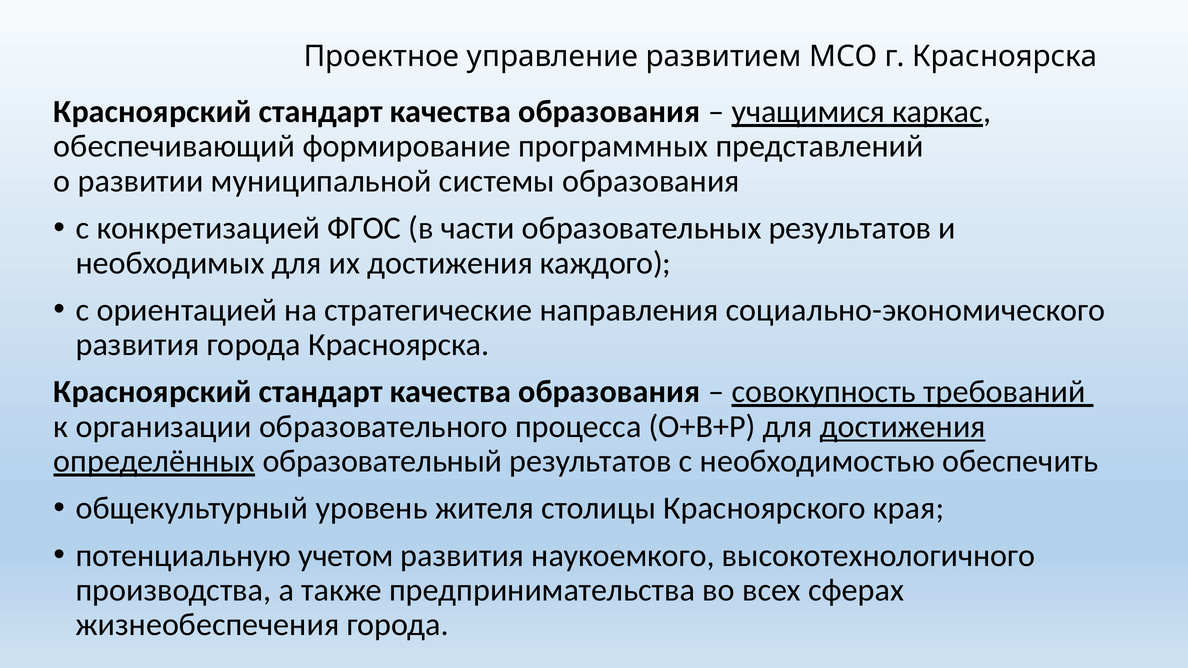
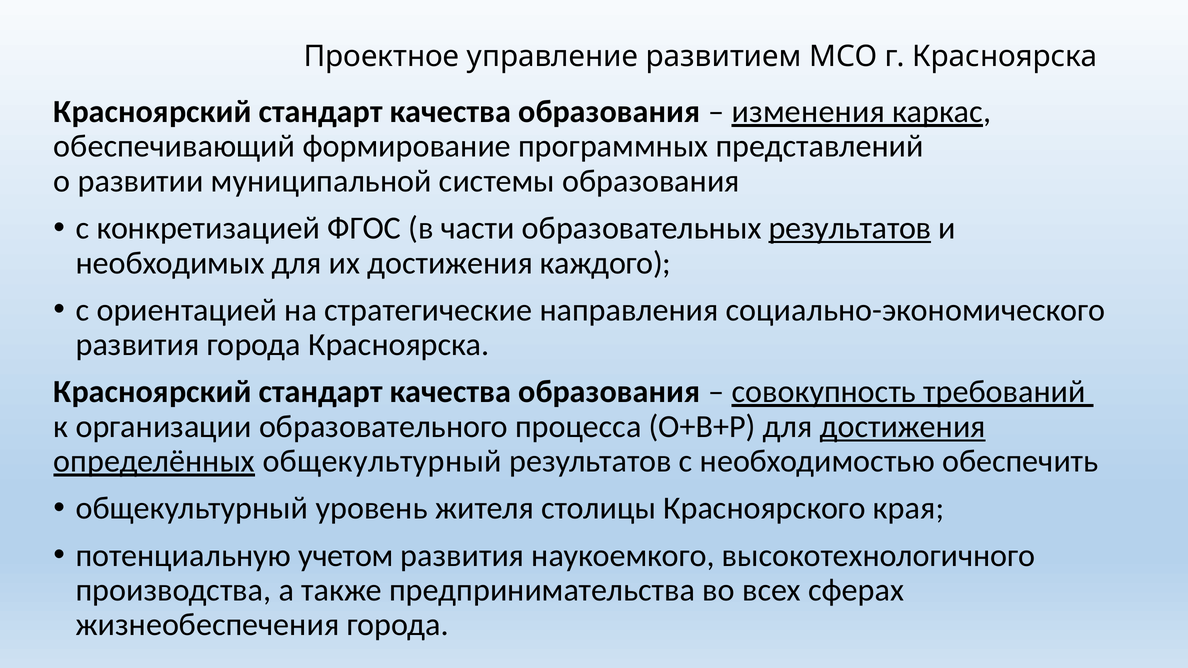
учащимися: учащимися -> изменения (808, 112)
результатов underline: none -> present (850, 228)
определённых образовательный: образовательный -> общекультурный (382, 461)
